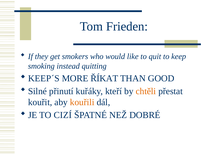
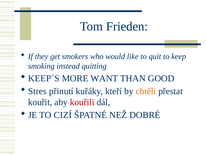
ŘÍKAT: ŘÍKAT -> WANT (104, 78)
Silné: Silné -> Stres (37, 91)
kouřili colour: orange -> red (82, 102)
